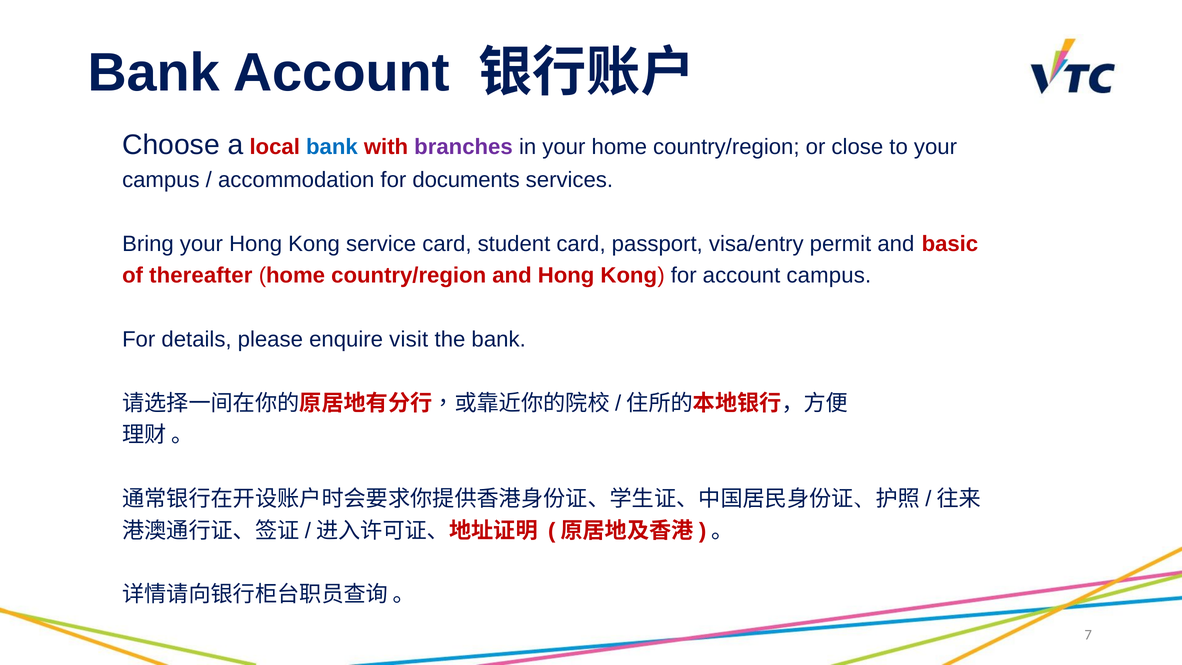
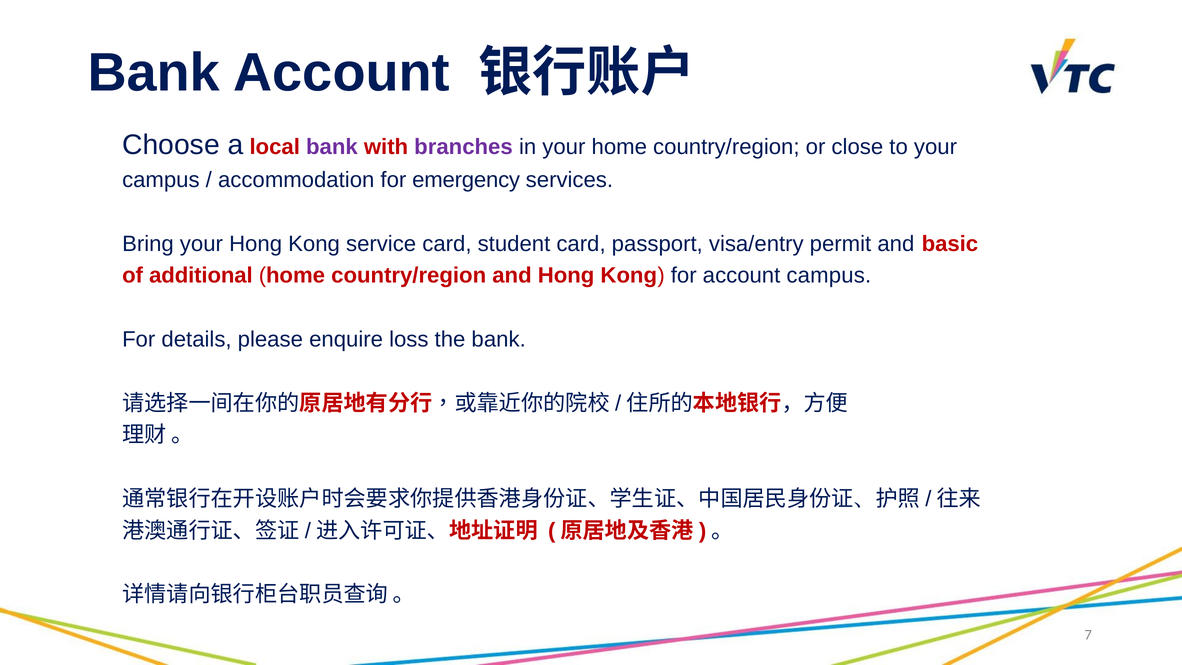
bank colour: blue -> purple (332, 147)
documents: documents -> emergency (466, 180)
thereafter: thereafter -> additional (201, 276)
visit: visit -> loss (409, 339)
